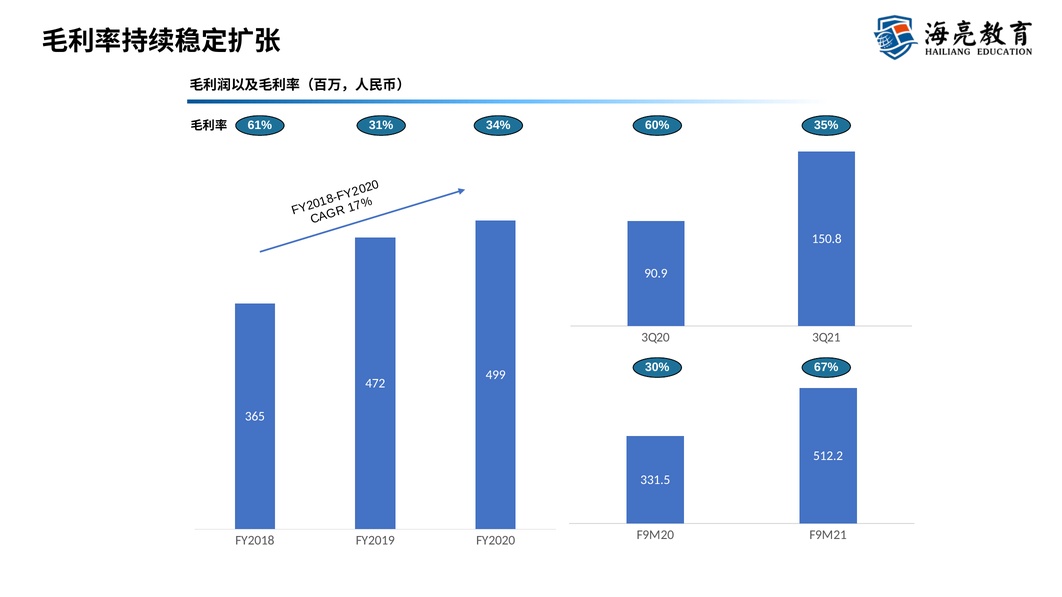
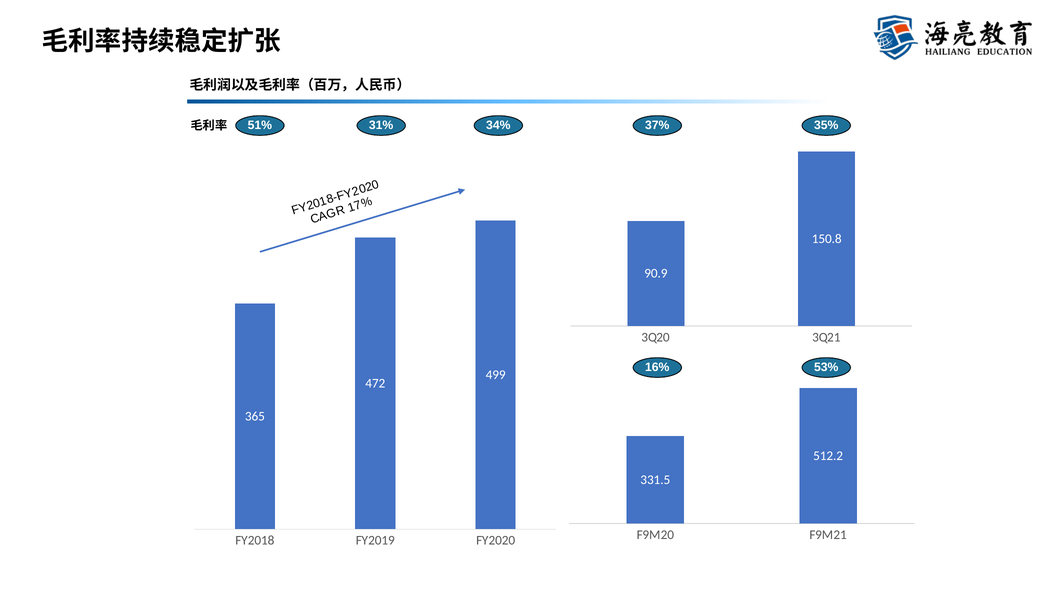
61%: 61% -> 51% (260, 126)
60%: 60% -> 37% (657, 126)
30%: 30% -> 16% (657, 368)
67%: 67% -> 53% (826, 368)
